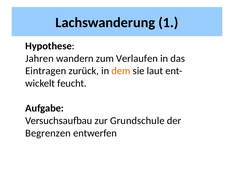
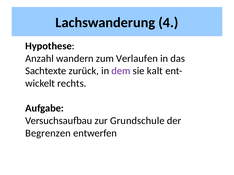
1: 1 -> 4 (168, 23)
Jahren: Jahren -> Anzahl (40, 59)
Eintragen: Eintragen -> Sachtexte (46, 71)
dem colour: orange -> purple (121, 71)
laut: laut -> kalt (155, 71)
feucht: feucht -> rechts (72, 84)
